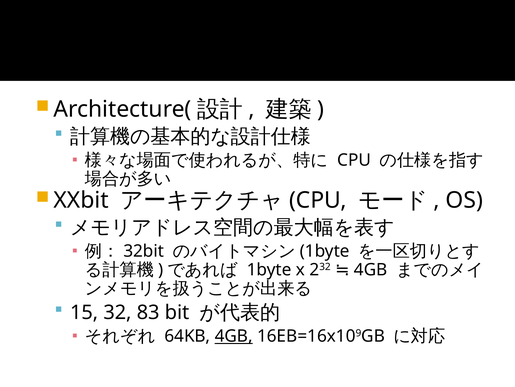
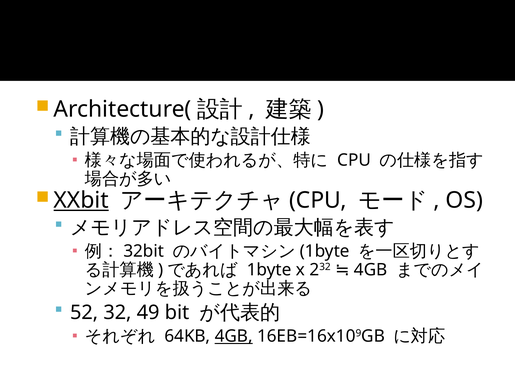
XXbit underline: none -> present (81, 200)
15: 15 -> 52 (84, 312)
83: 83 -> 49 (148, 312)
